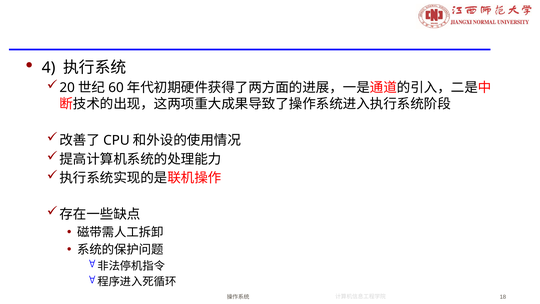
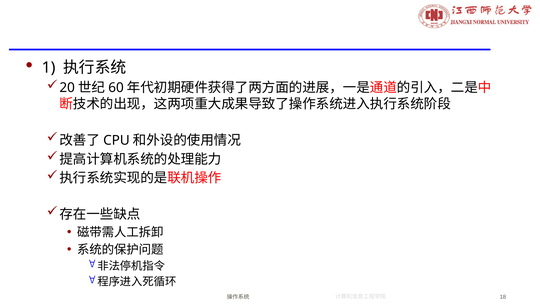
4: 4 -> 1 (49, 68)
